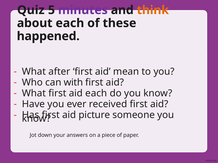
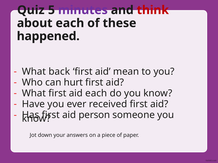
think colour: orange -> red (153, 10)
after: after -> back (59, 72)
with: with -> hurt (73, 83)
picture: picture -> person (94, 115)
